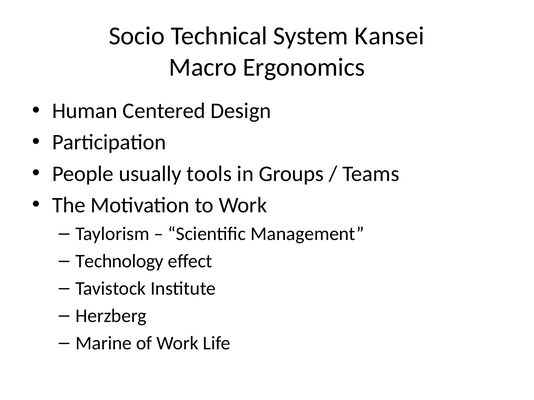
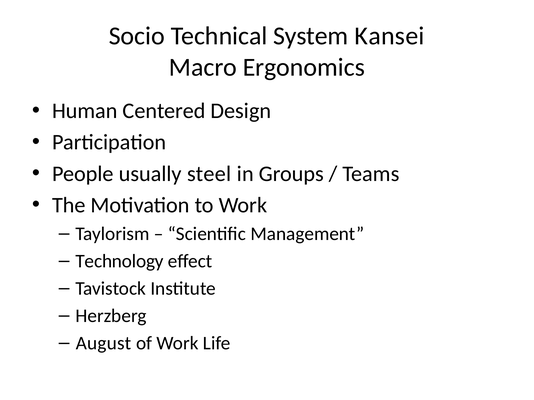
tools: tools -> steel (209, 174)
Marine: Marine -> August (103, 343)
